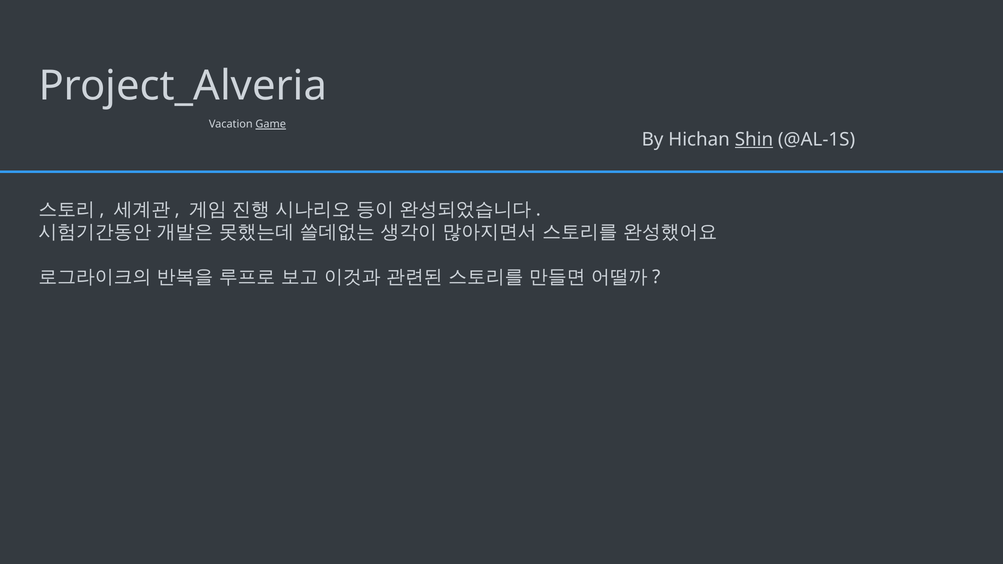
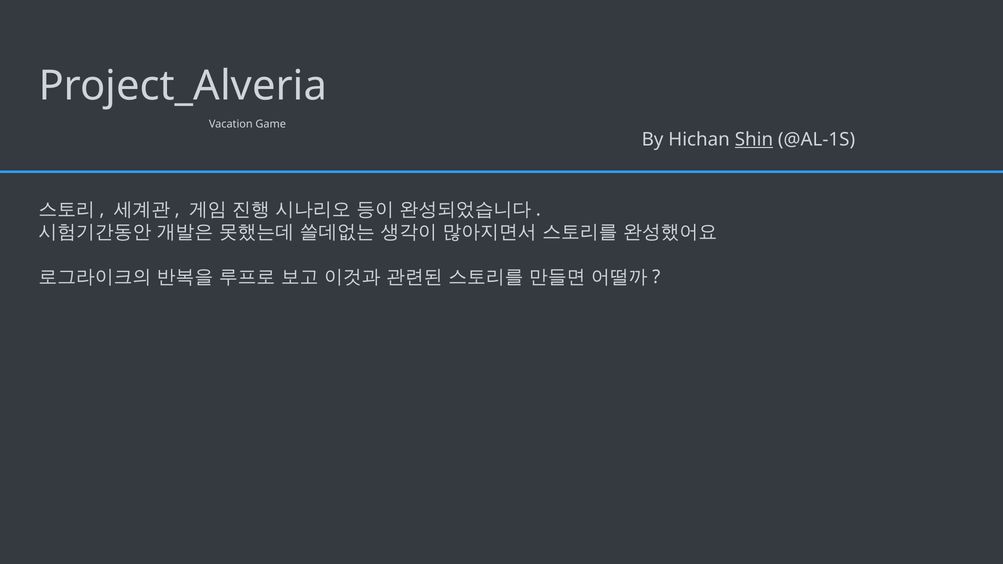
Game underline: present -> none (271, 124)
